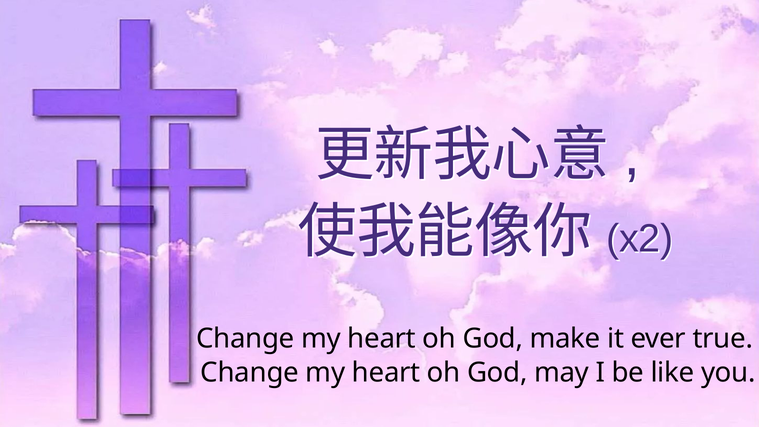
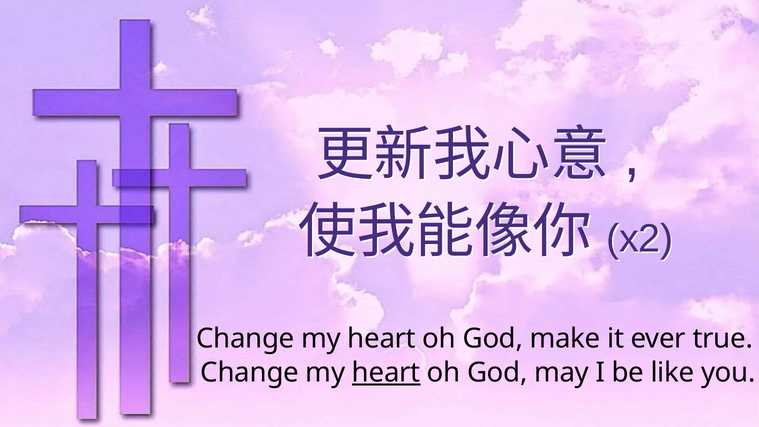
heart underline: none -> present (386, 373)
